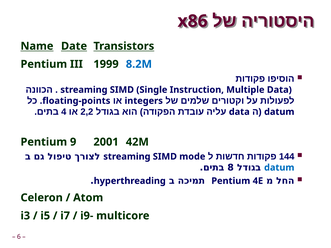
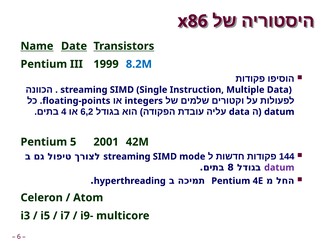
2,2: 2,2 -> 6,2 (87, 112)
9: 9 -> 5 (73, 142)
datum colour: blue -> purple (279, 168)
